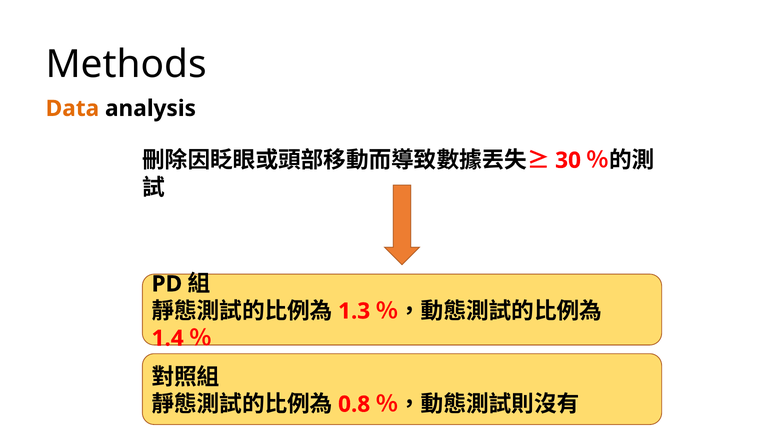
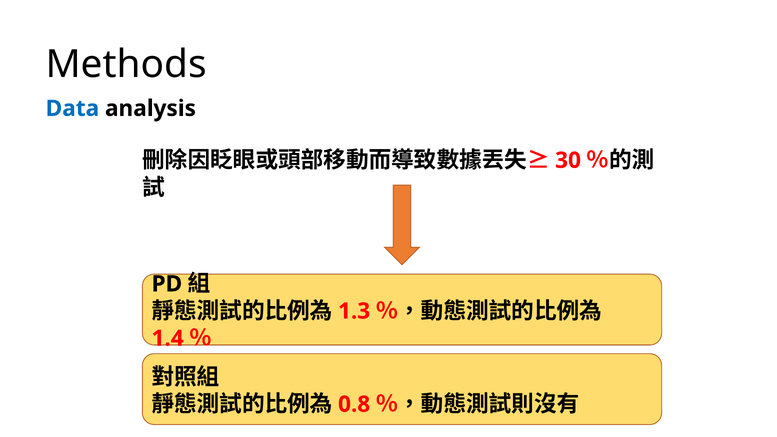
Data colour: orange -> blue (72, 108)
